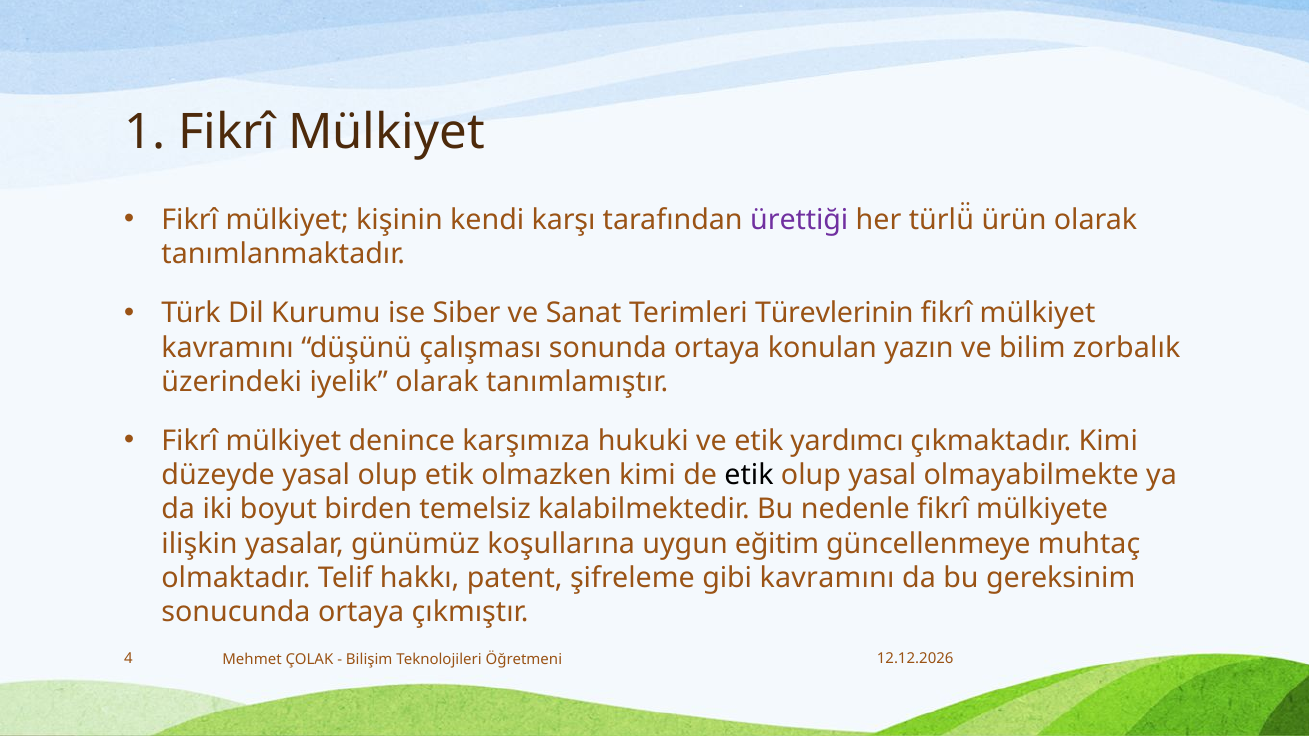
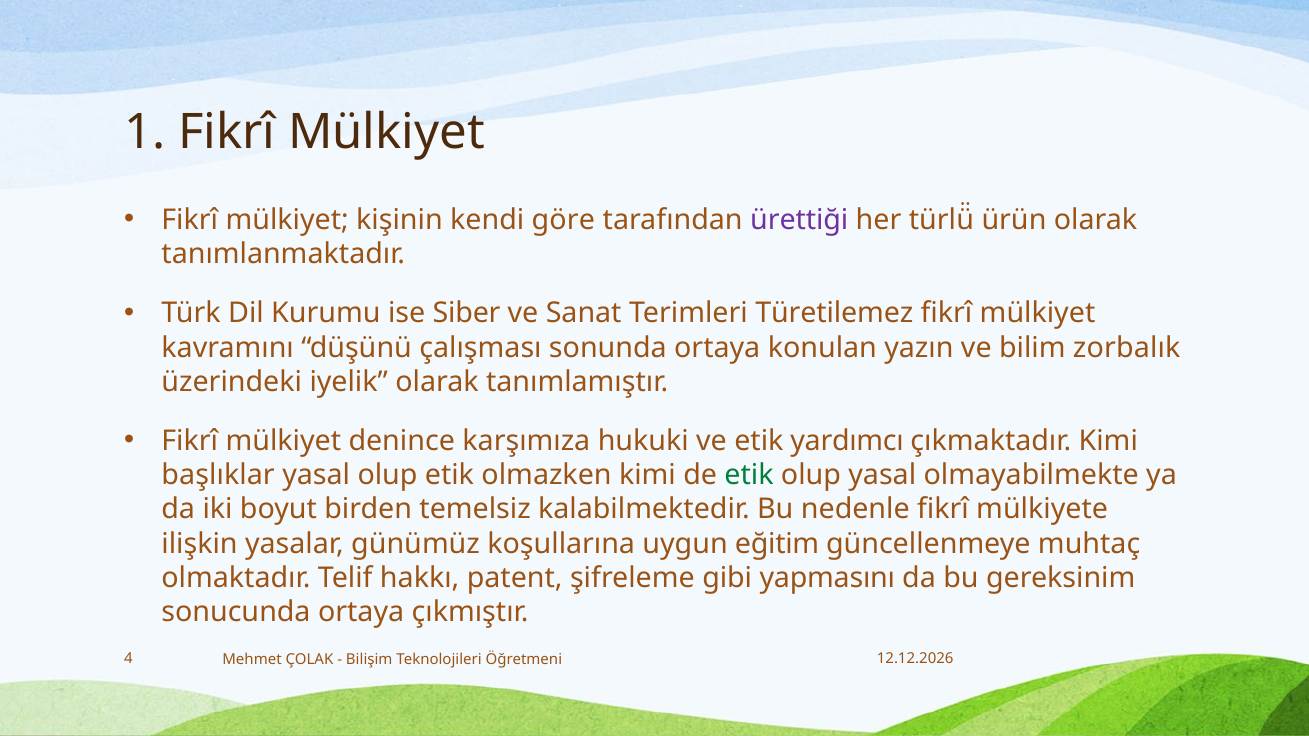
karşı: karşı -> göre (563, 220)
Türevlerinin: Türevlerinin -> Türetilemez (834, 313)
düzeyde: düzeyde -> başlıklar (218, 475)
etik colour: black -> green (749, 475)
gibi kavramını: kavramını -> yapmasını (827, 578)
